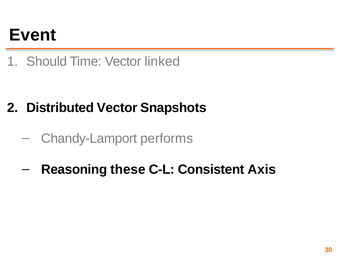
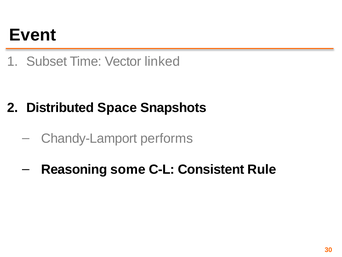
Should: Should -> Subset (47, 61)
Distributed Vector: Vector -> Space (117, 108)
these: these -> some (128, 169)
Axis: Axis -> Rule (262, 169)
